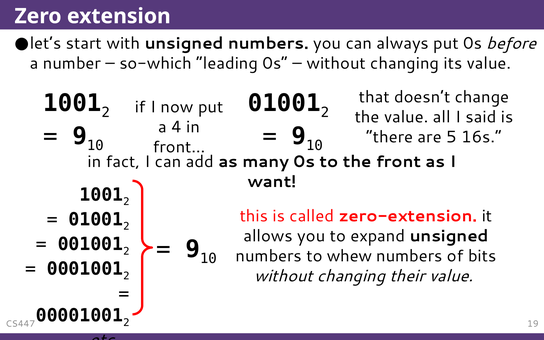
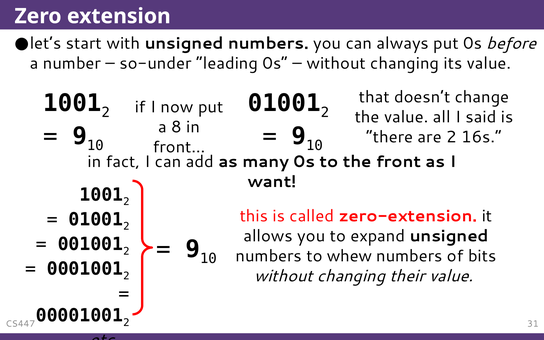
so-which: so-which -> so-under (156, 63)
4: 4 -> 8 (177, 127)
are 5: 5 -> 2 (451, 137)
19: 19 -> 31 (533, 324)
